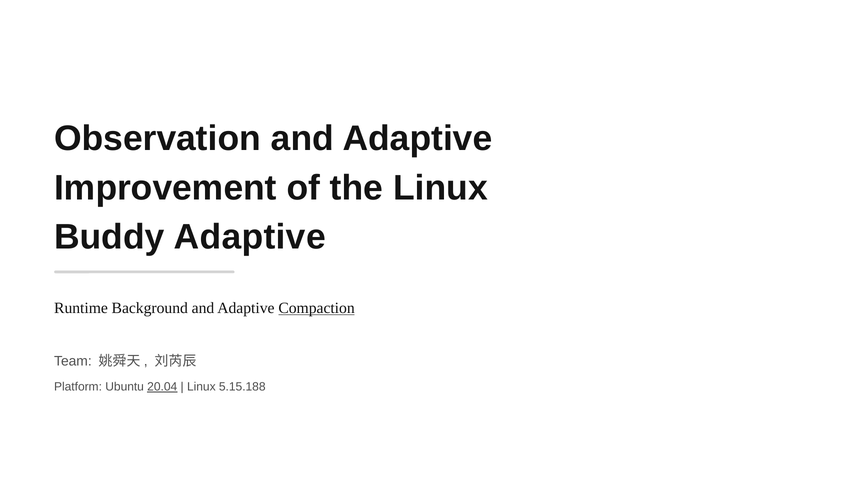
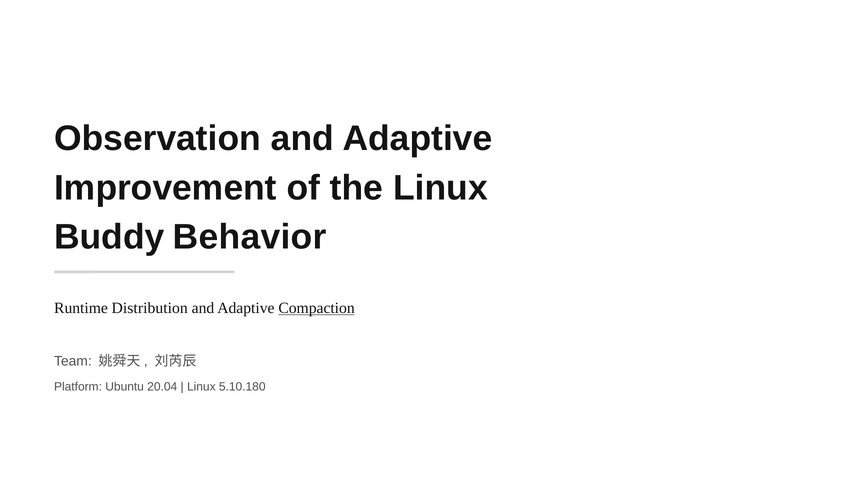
Buddy Adaptive: Adaptive -> Behavior (250, 237)
Background: Background -> Distribution (150, 308)
20.04 underline: present -> none (162, 387)
5.15.188: 5.15.188 -> 5.10.180 (242, 387)
